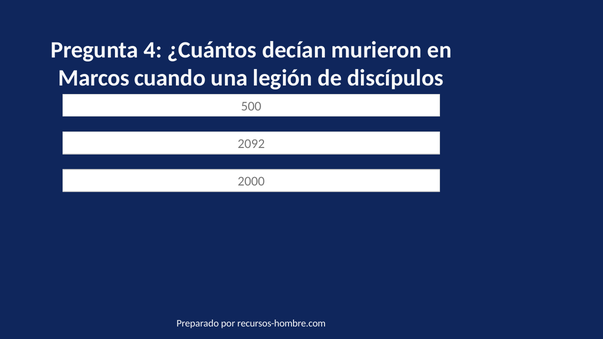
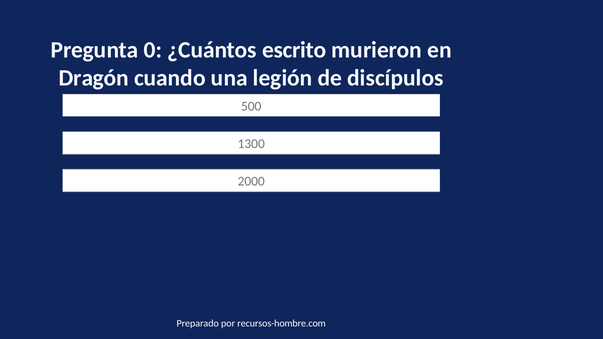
4: 4 -> 0 (153, 50)
decían: decían -> escrito (294, 50)
Marcos: Marcos -> Dragón (94, 78)
2092: 2092 -> 1300 (251, 144)
